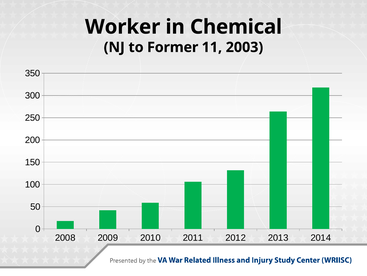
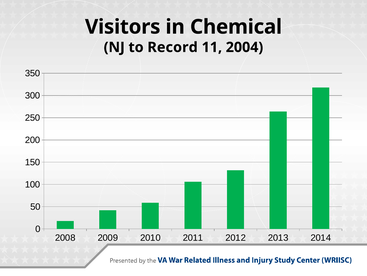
Worker: Worker -> Visitors (123, 27)
Former: Former -> Record (173, 47)
2003: 2003 -> 2004 (244, 47)
